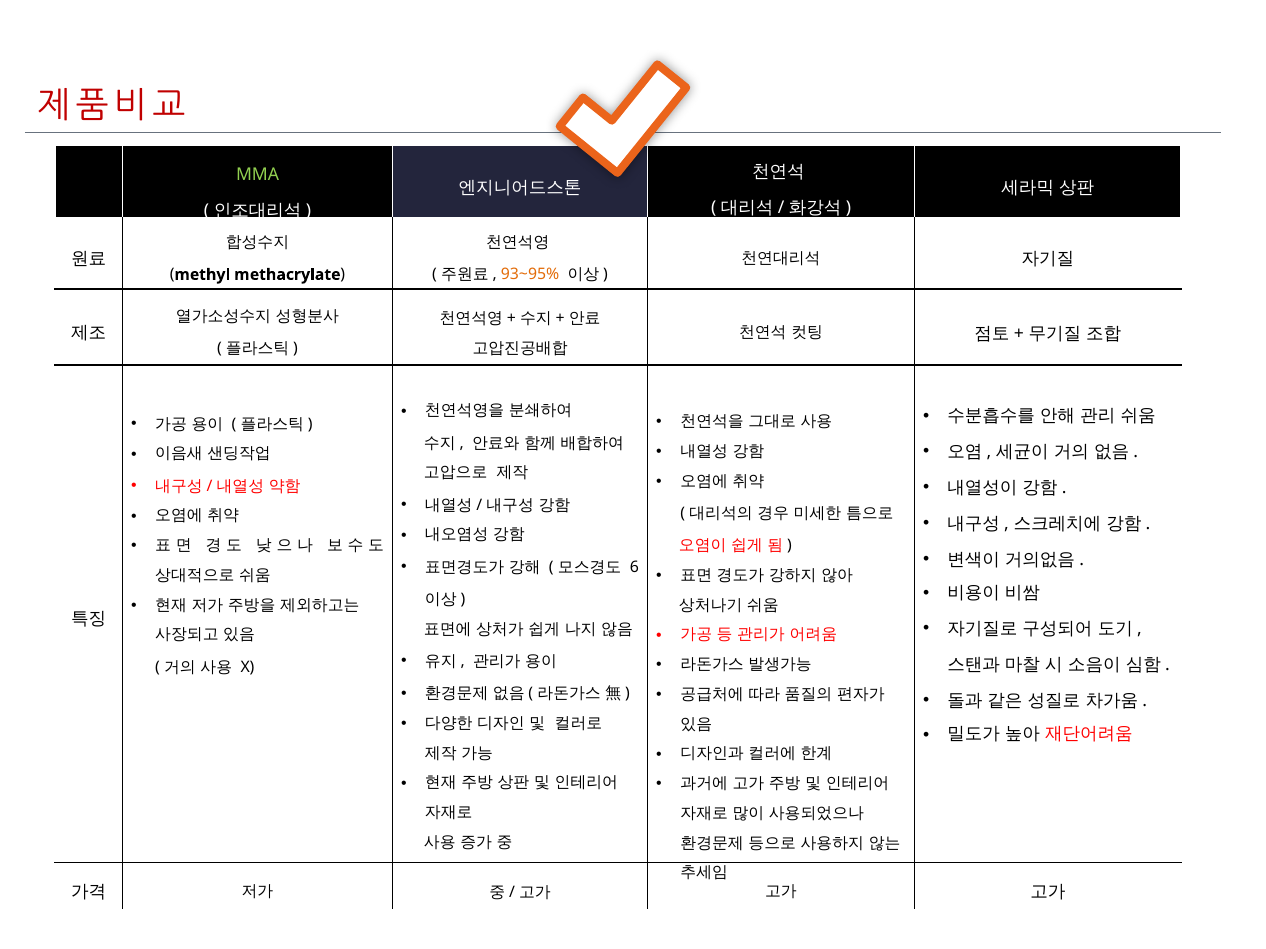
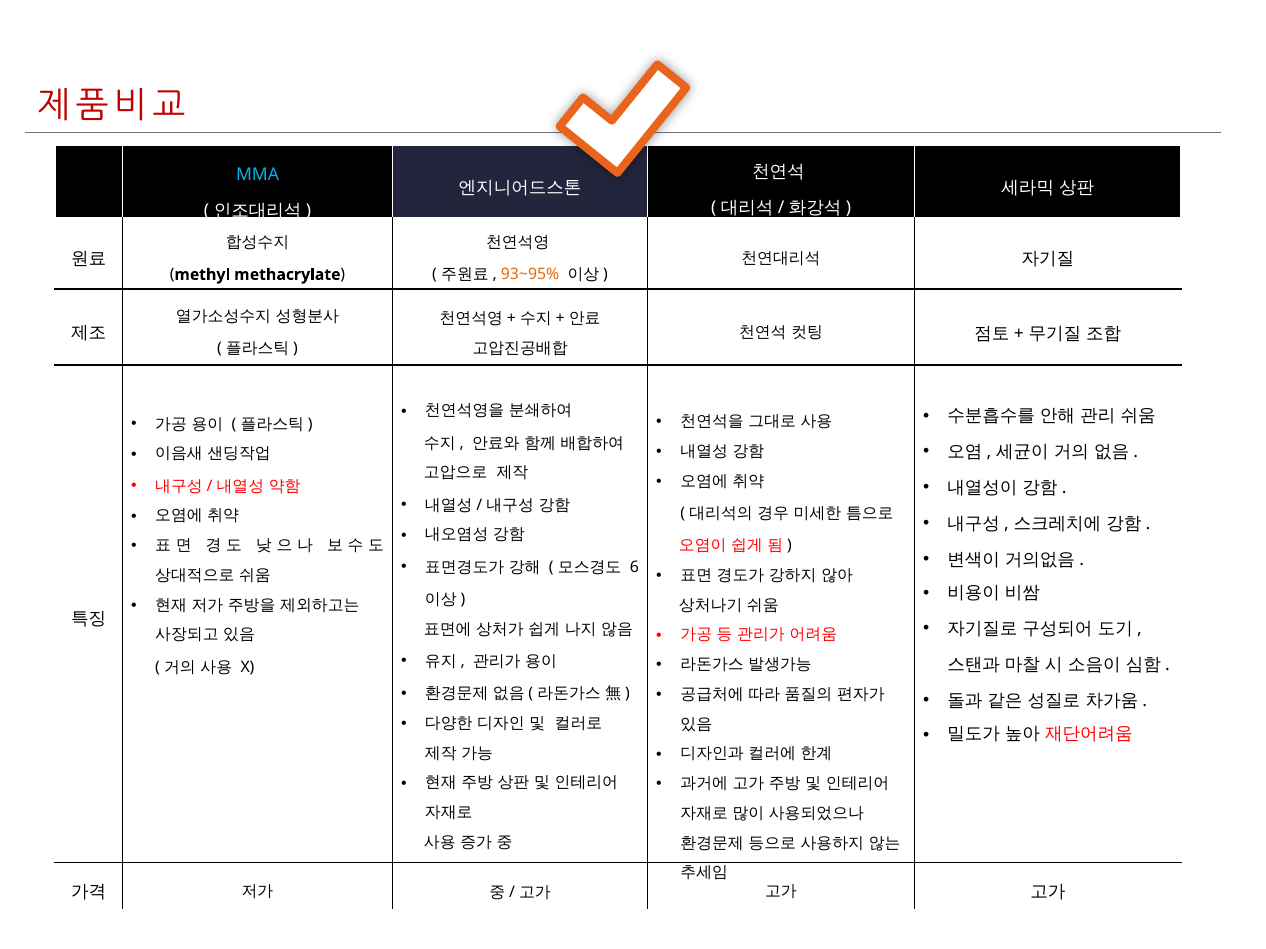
MMA colour: light green -> light blue (258, 175)
